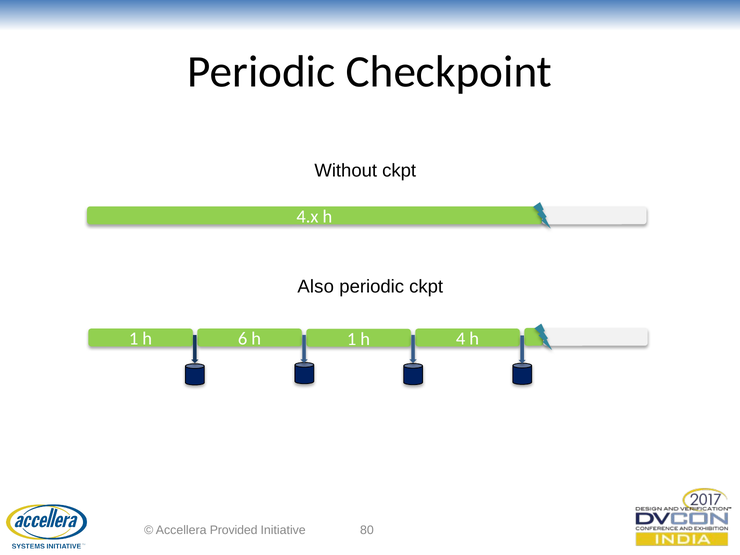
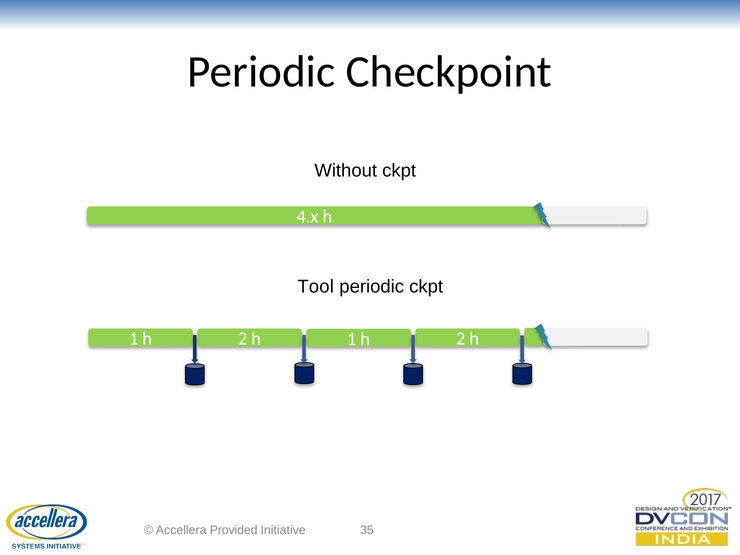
Also: Also -> Tool (316, 286)
6: 6 -> 2 (243, 339)
4: 4 -> 2 (461, 339)
80: 80 -> 35 (367, 530)
